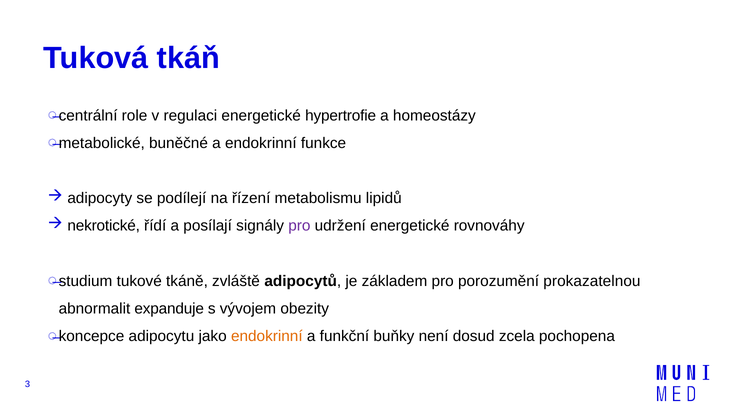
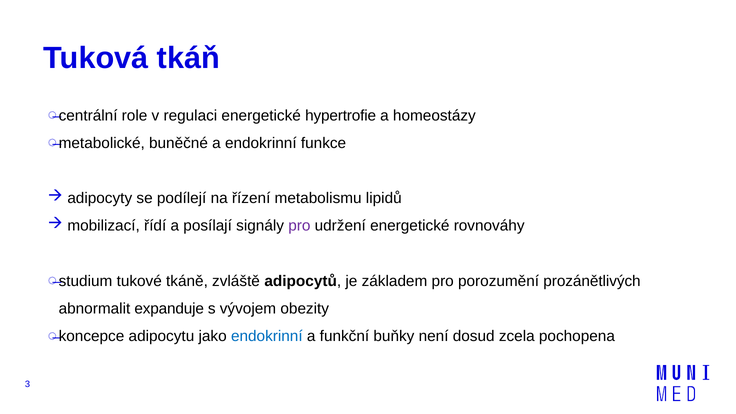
nekrotické: nekrotické -> mobilizací (104, 226)
prokazatelnou: prokazatelnou -> prozánětlivých (592, 281)
endokrinní colour: orange -> blue (267, 336)
